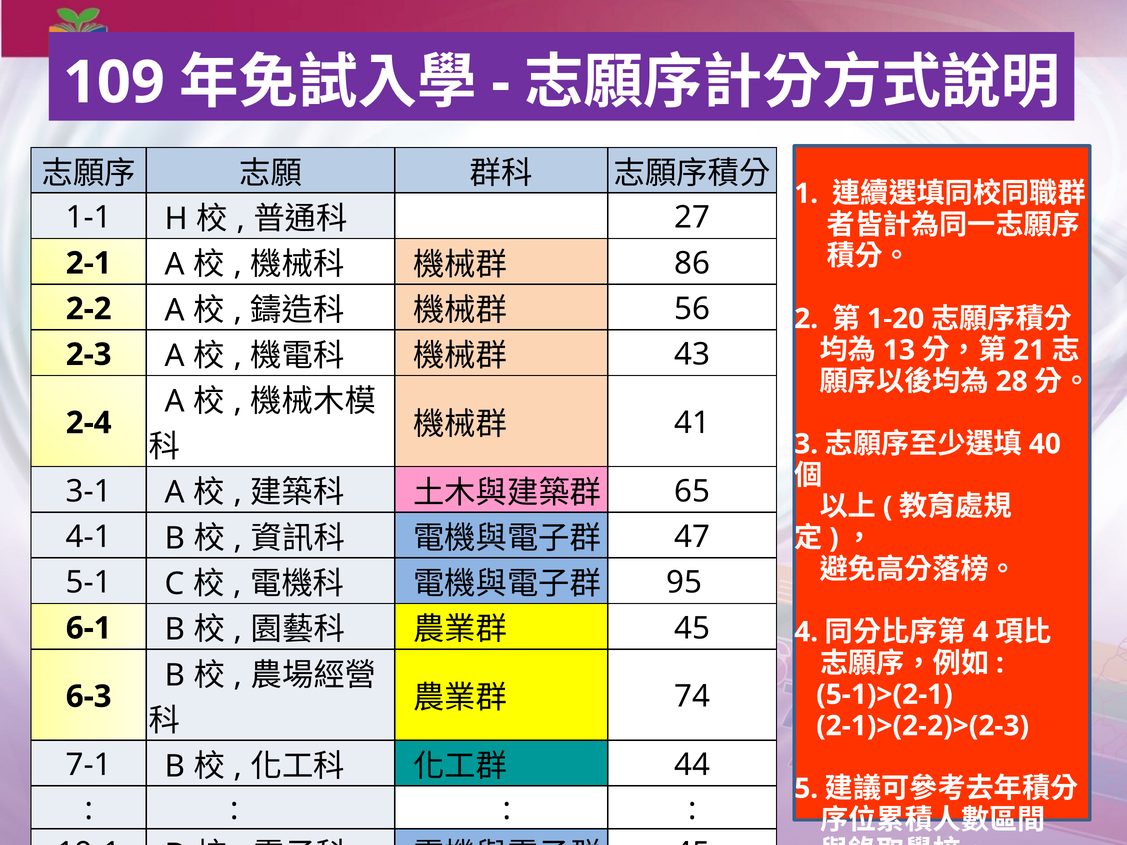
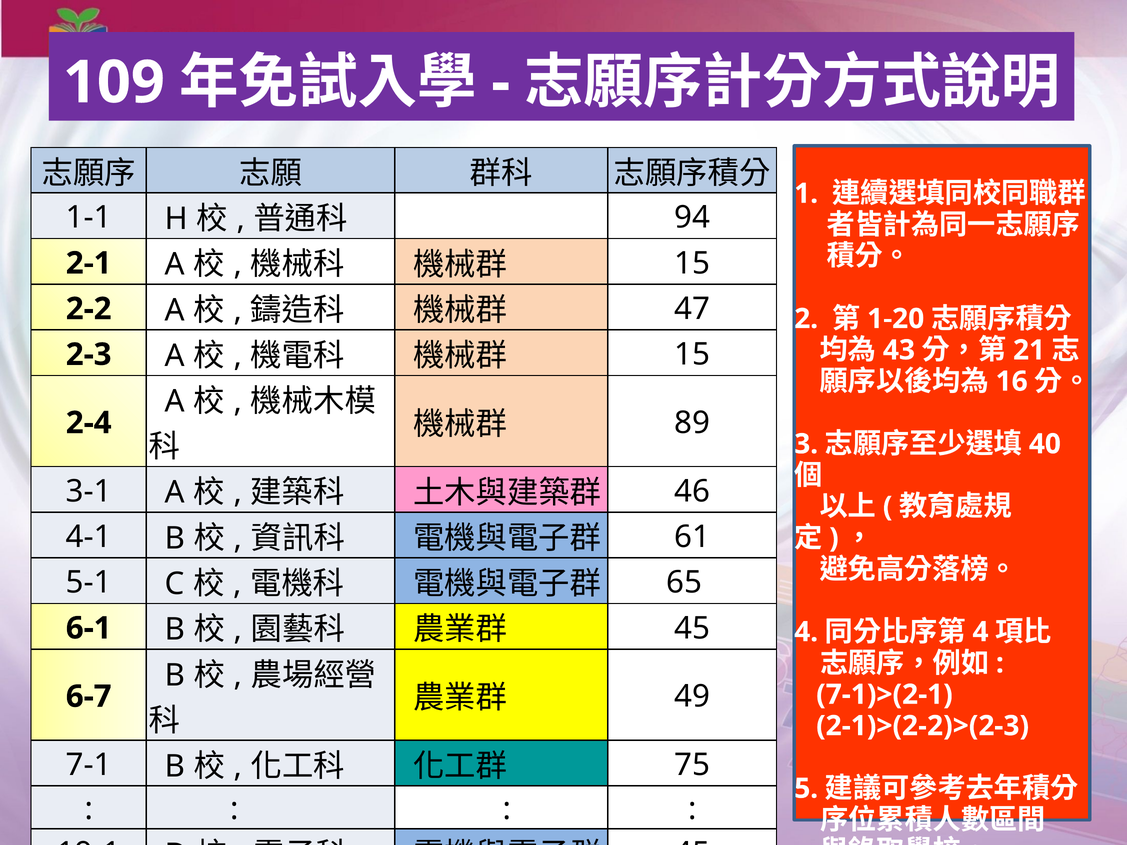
27: 27 -> 94 (692, 218)
86: 86 -> 15 (692, 263)
56: 56 -> 47 (692, 309)
13: 13 -> 43 (899, 350)
43: 43 -> 15 (692, 355)
28: 28 -> 16 (1012, 382)
41: 41 -> 89 (692, 423)
65: 65 -> 46 (692, 491)
47: 47 -> 61 (692, 537)
95: 95 -> 65 (684, 583)
74: 74 -> 49 (692, 697)
5-1)>(2-1: 5-1)>(2-1 -> 7-1)>(2-1 (884, 695)
6-3: 6-3 -> 6-7 (89, 697)
44: 44 -> 75 (692, 765)
